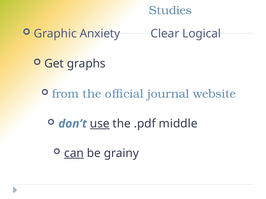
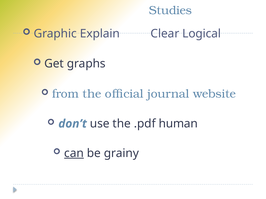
Anxiety: Anxiety -> Explain (100, 34)
use underline: present -> none (100, 124)
middle: middle -> human (178, 124)
